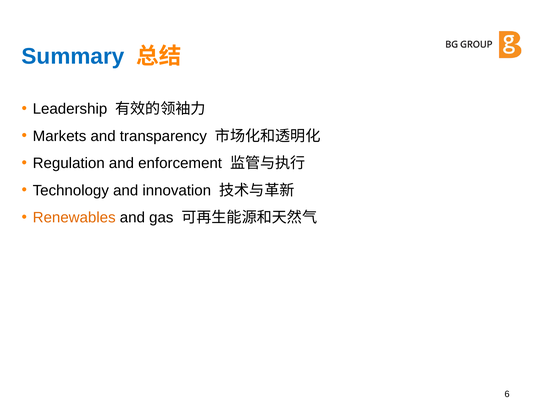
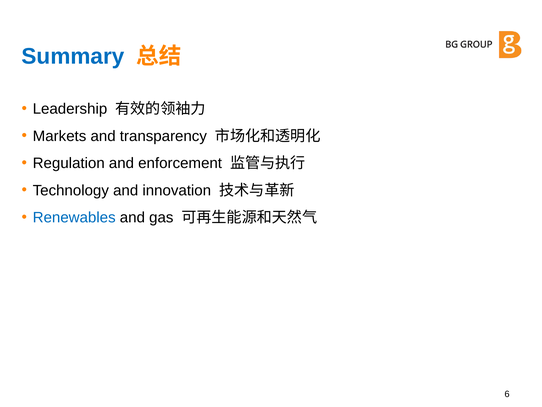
Renewables colour: orange -> blue (74, 217)
